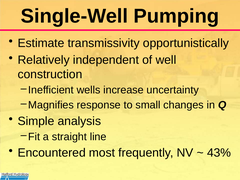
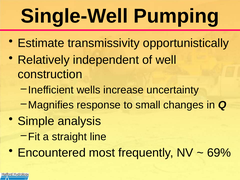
43%: 43% -> 69% (219, 153)
